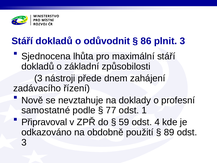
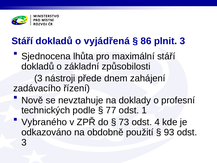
odůvodnit: odůvodnit -> vyjádřená (107, 41)
samostatné: samostatné -> technických (46, 110)
Připravoval: Připravoval -> Vybraného (44, 122)
59: 59 -> 73 (124, 122)
89: 89 -> 93 (169, 132)
